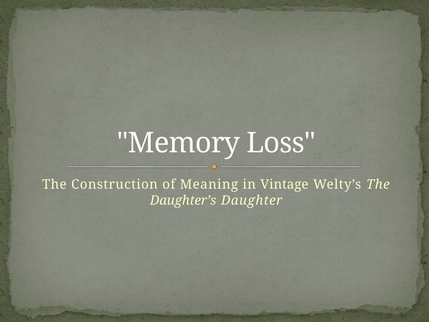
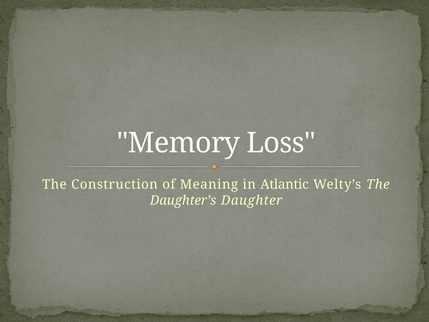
Vintage: Vintage -> Atlantic (285, 184)
